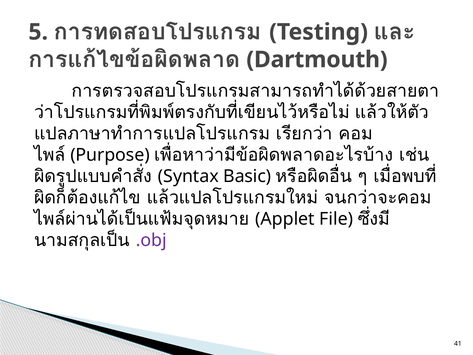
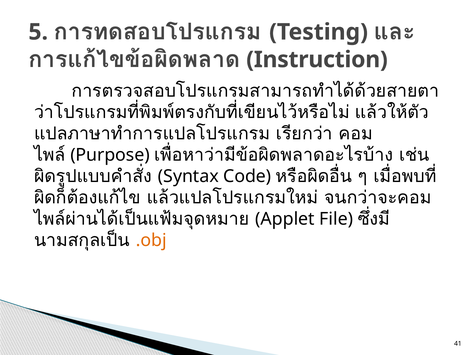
Dartmouth: Dartmouth -> Instruction (317, 60)
Basic: Basic -> Code (247, 176)
.obj colour: purple -> orange (151, 240)
